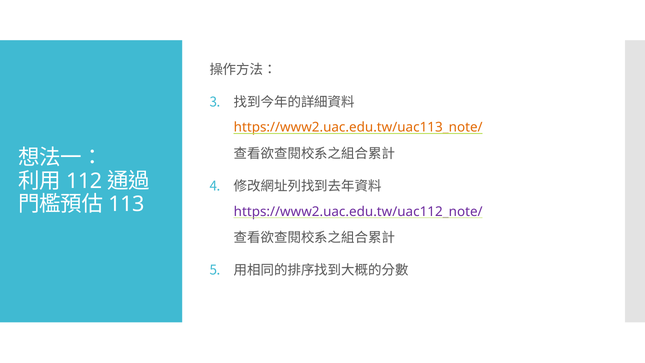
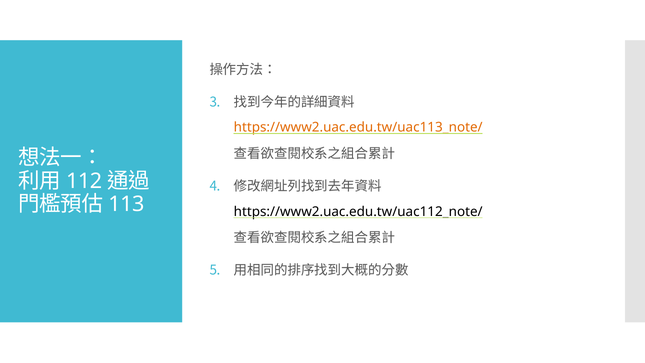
https://www2.uac.edu.tw/uac112_note/ colour: purple -> black (358, 211)
